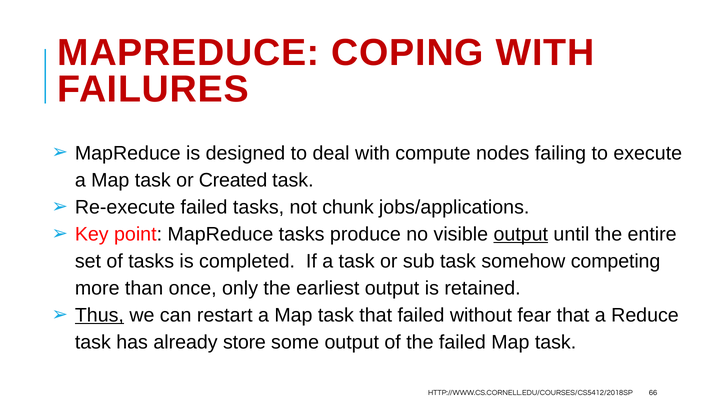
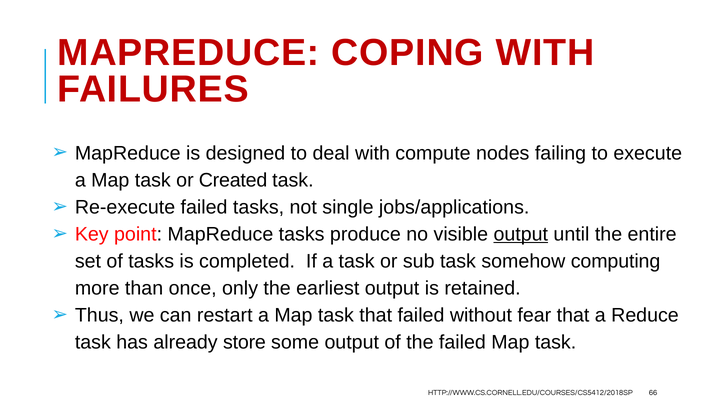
chunk: chunk -> single (348, 207)
competing: competing -> computing (616, 261)
Thus underline: present -> none (99, 315)
